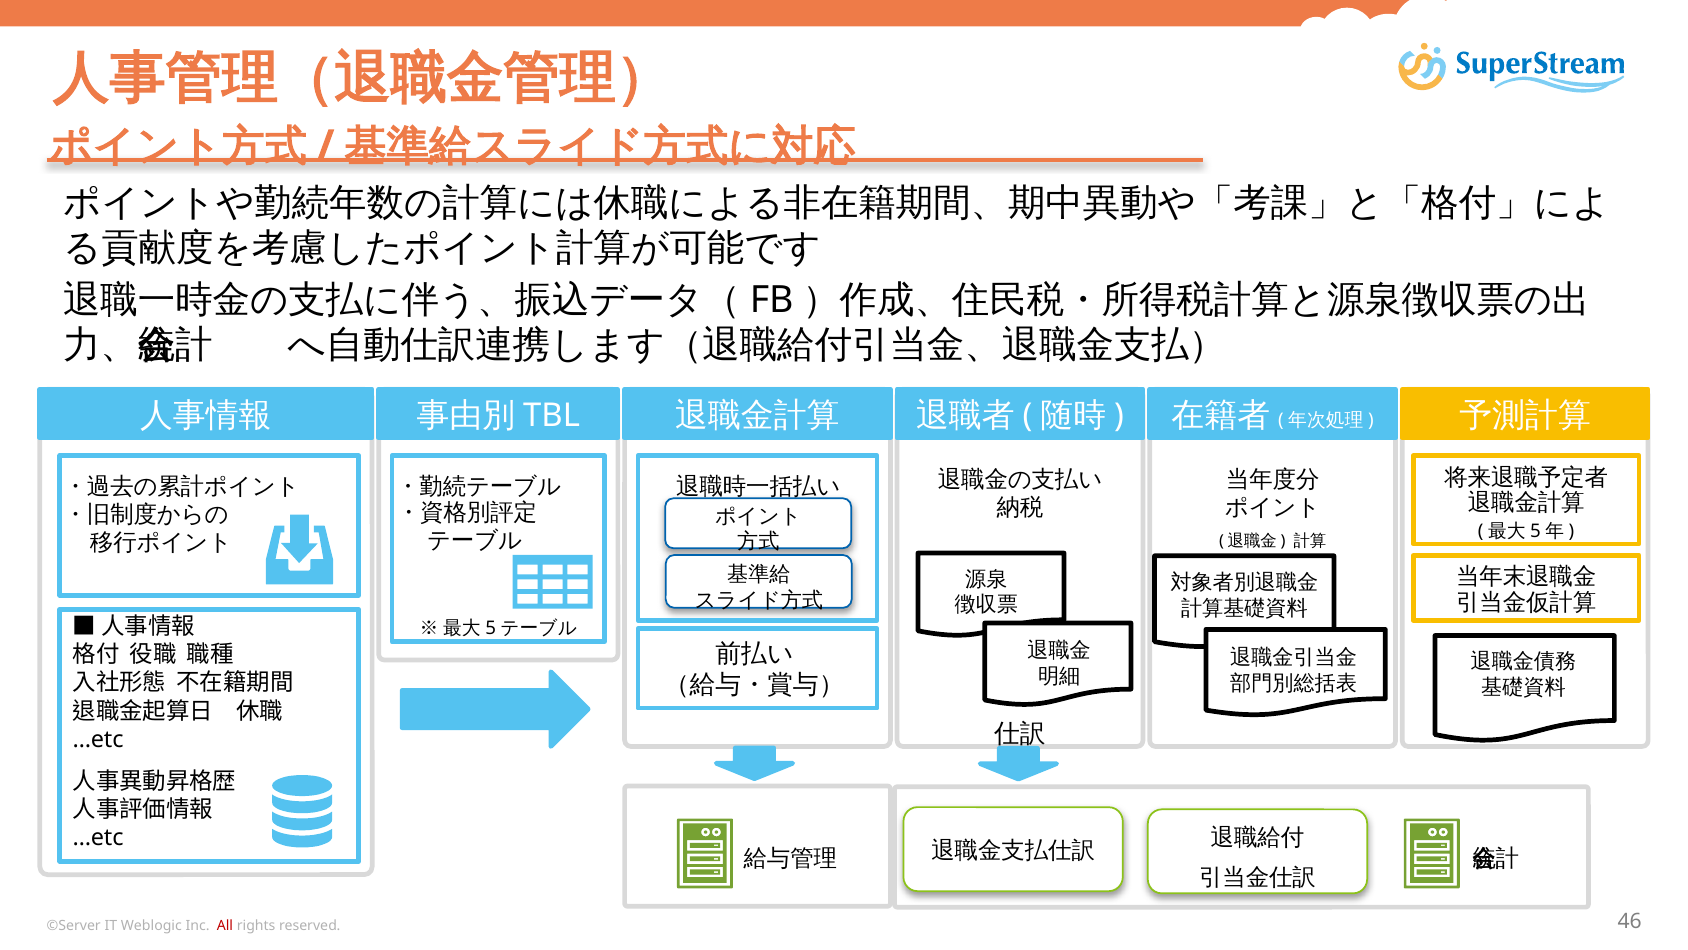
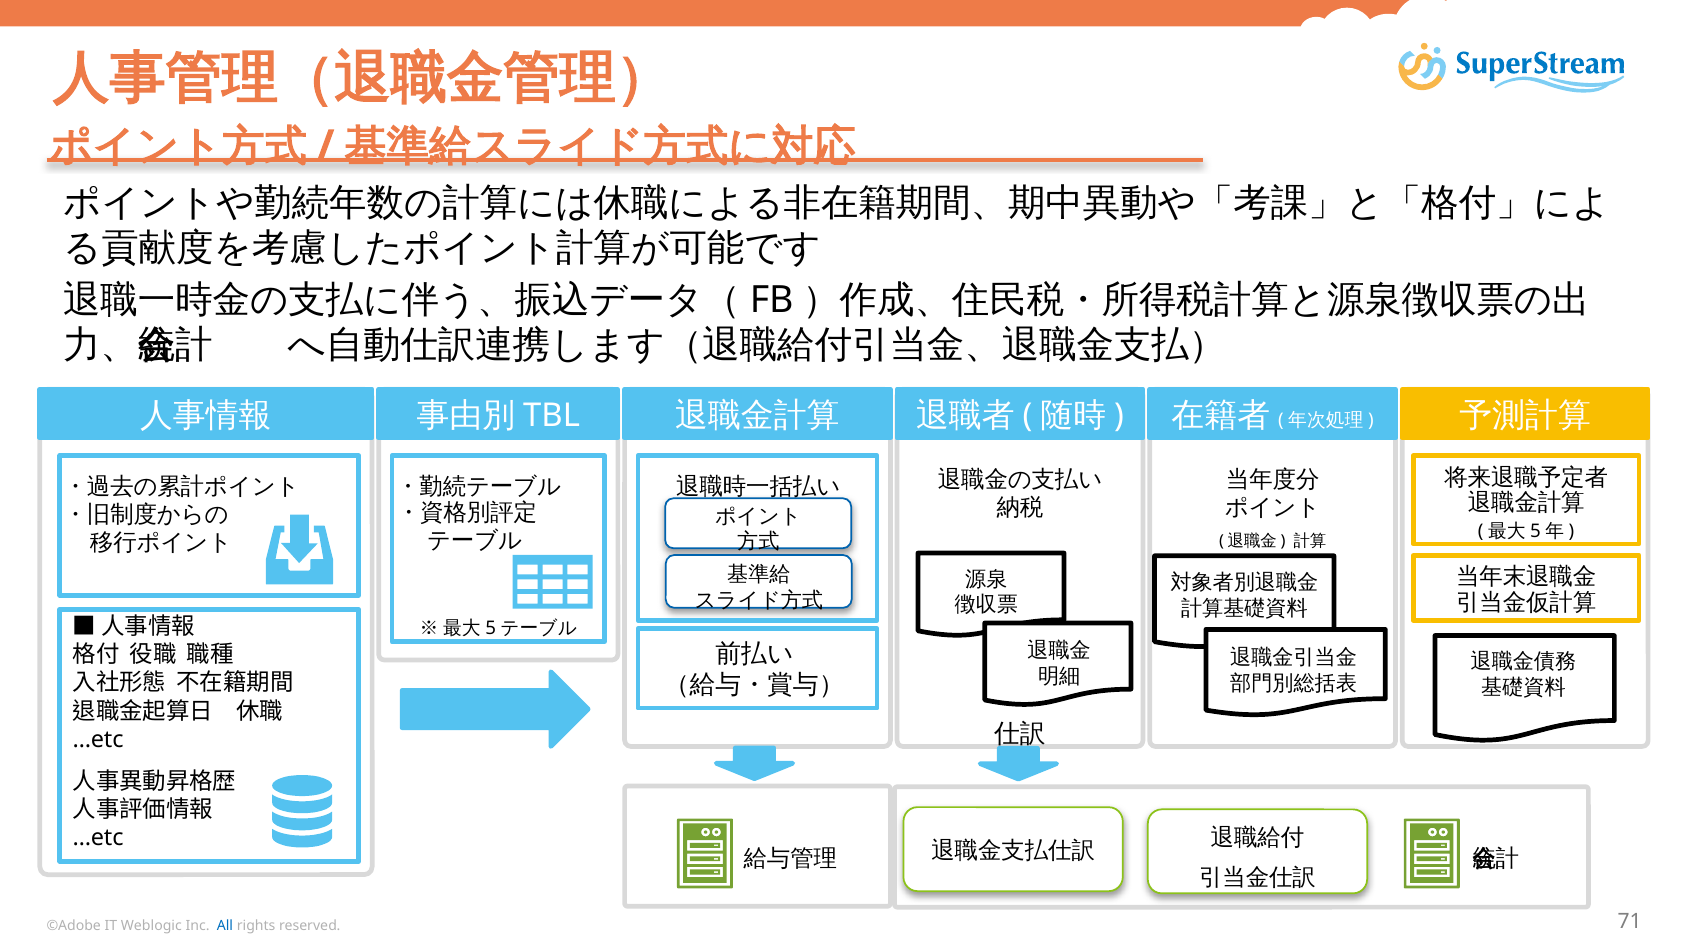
©Server: ©Server -> ©Adobe (74, 926)
All colour: red -> blue (225, 926)
46: 46 -> 71 (1630, 921)
